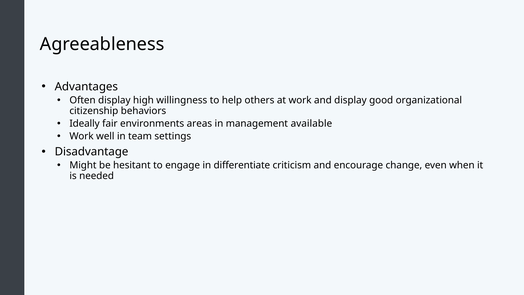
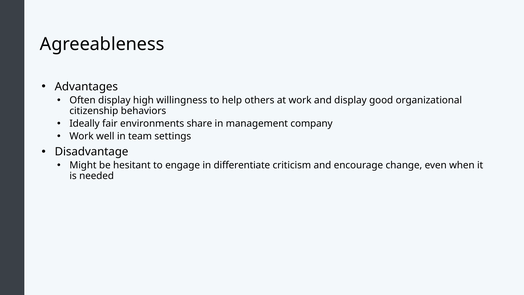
areas: areas -> share (199, 123)
available: available -> company (312, 123)
